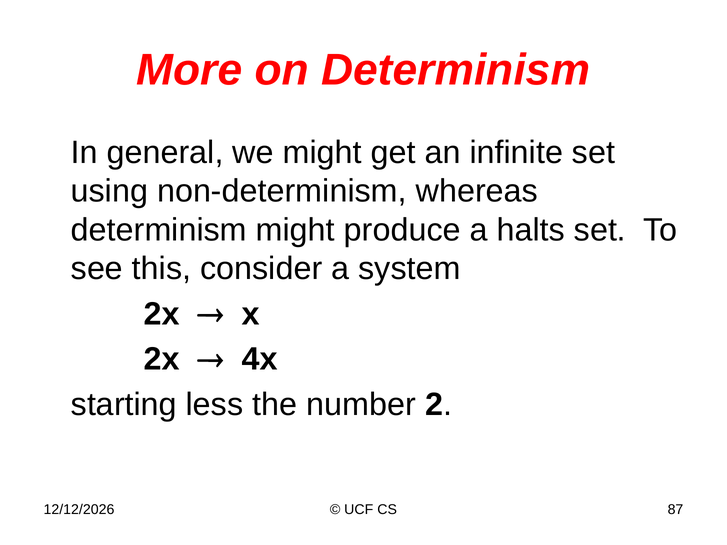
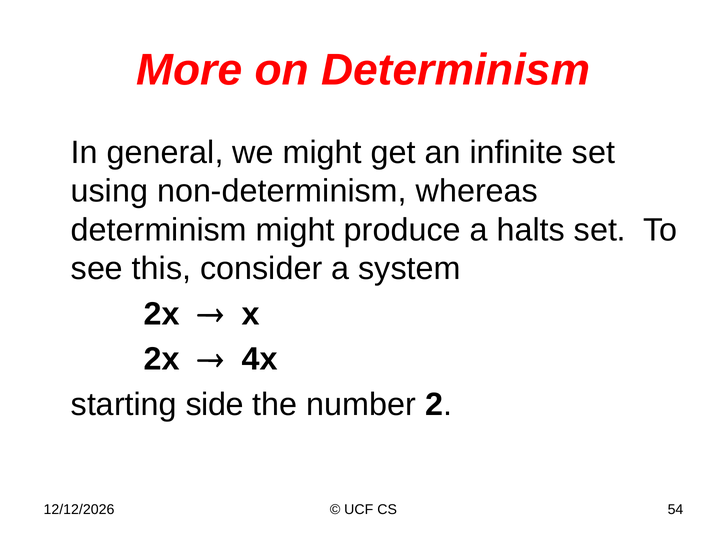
less: less -> side (215, 405)
87: 87 -> 54 (675, 510)
